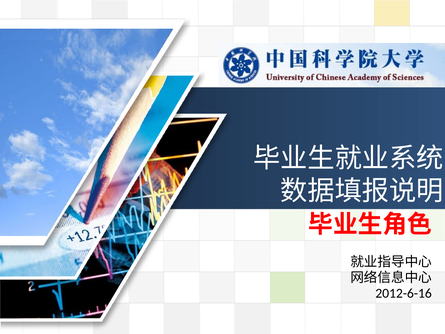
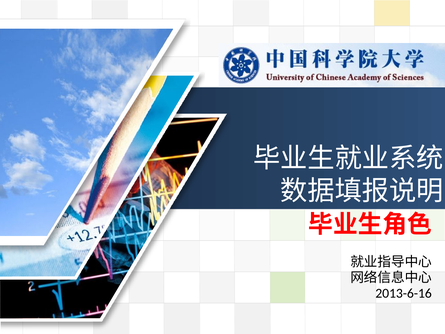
2012-6-16: 2012-6-16 -> 2013-6-16 (404, 293)
